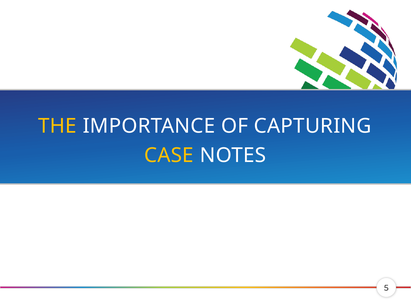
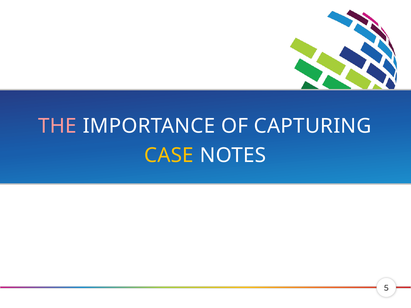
THE colour: yellow -> pink (58, 126)
